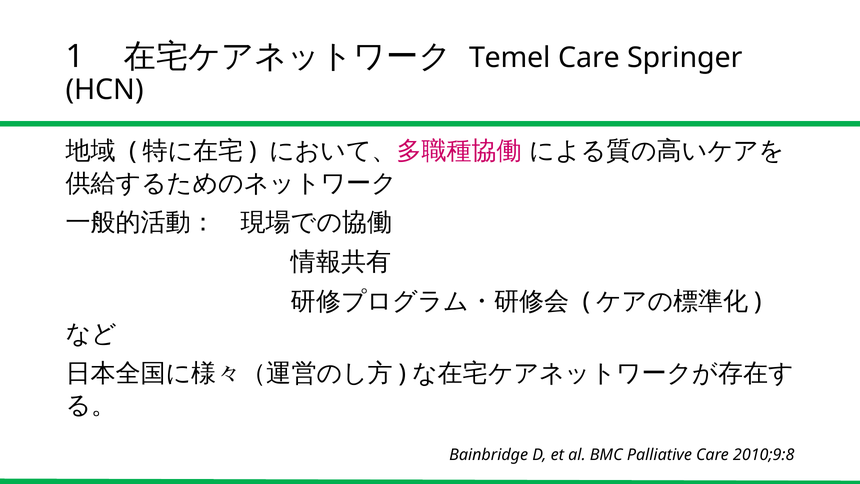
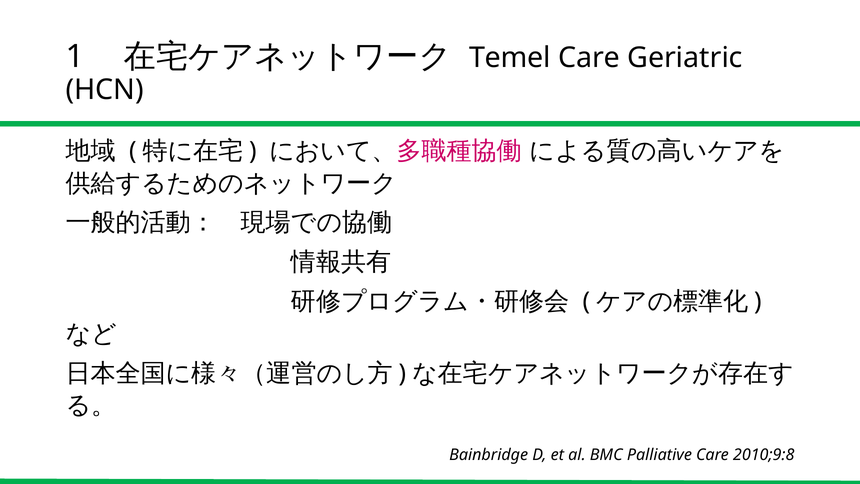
Springer: Springer -> Geriatric (685, 58)
